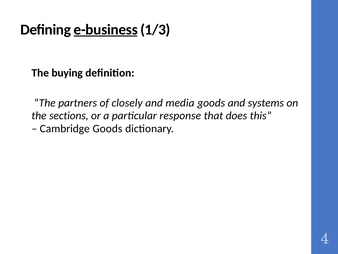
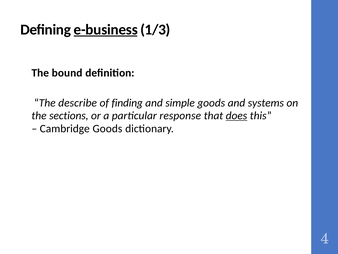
buying: buying -> bound (67, 73)
partners: partners -> describe (78, 103)
closely: closely -> finding (127, 103)
media: media -> simple (180, 103)
does underline: none -> present (236, 115)
